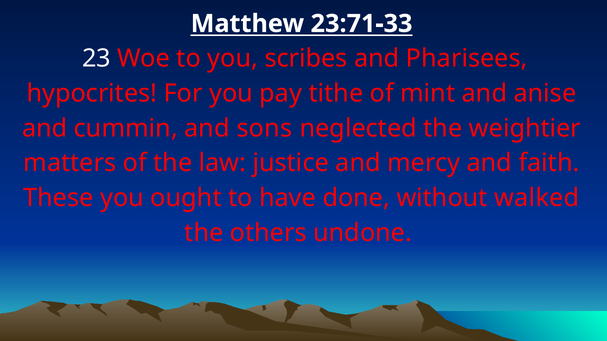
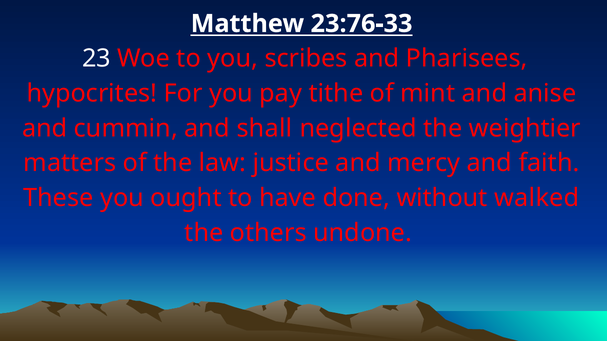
23:71-33: 23:71-33 -> 23:76-33 (362, 24)
sons: sons -> shall (265, 128)
